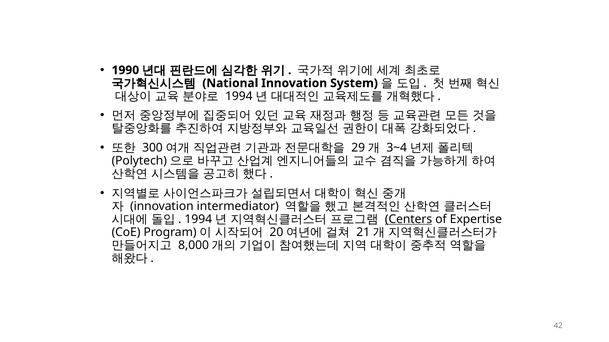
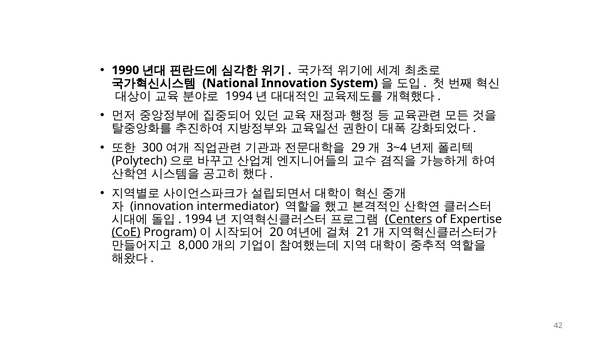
CoE underline: none -> present (126, 233)
